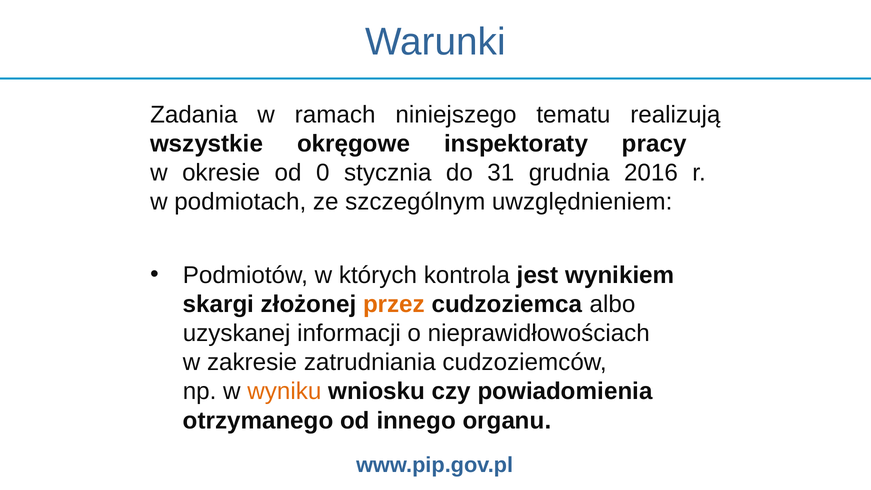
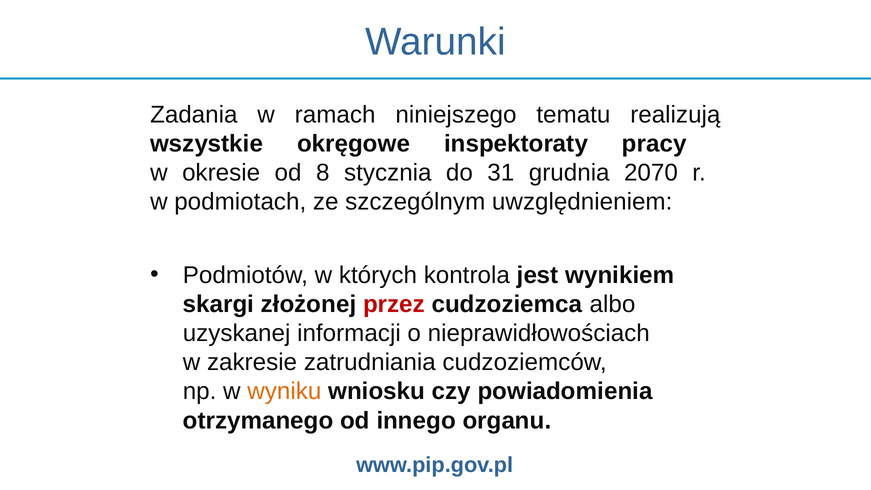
0: 0 -> 8 (323, 173)
2016: 2016 -> 2070 (651, 173)
przez colour: orange -> red (394, 304)
